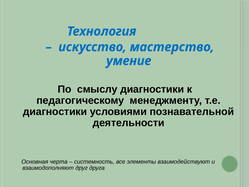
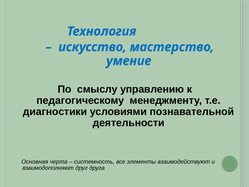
смыслу диагностики: диагностики -> управлению (152, 89)
